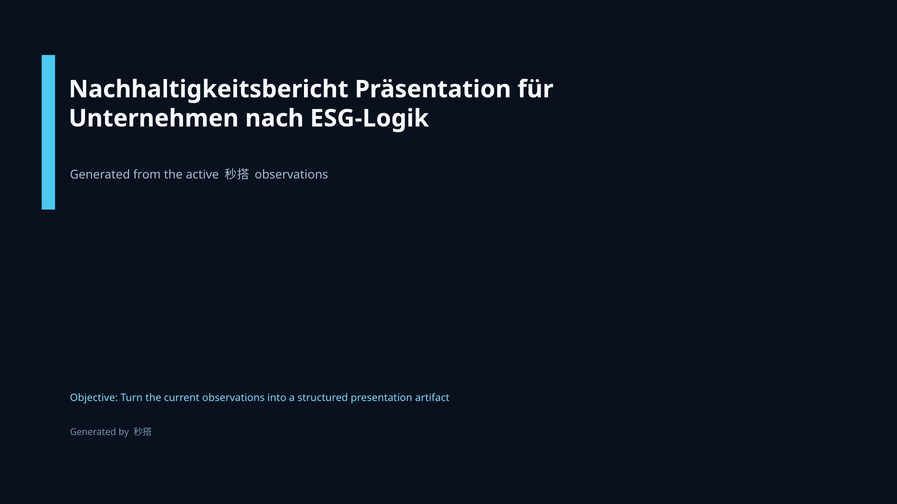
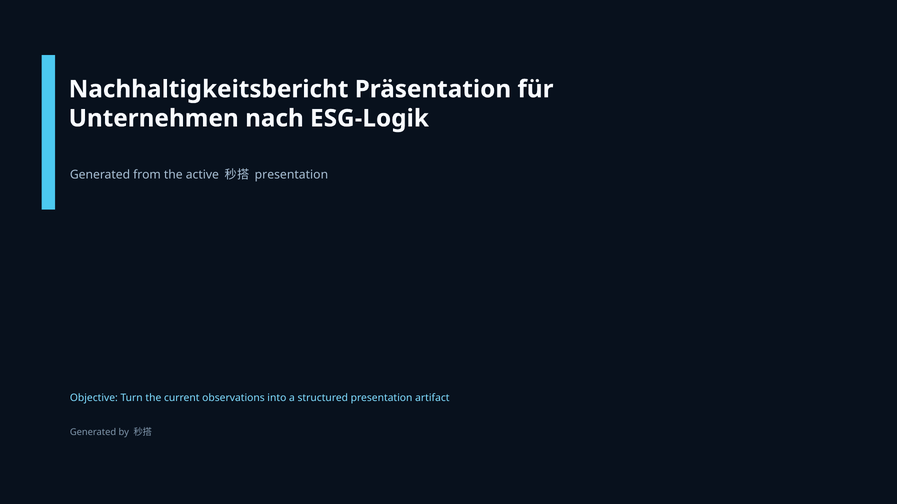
observations: observations -> presentation (291, 175)
